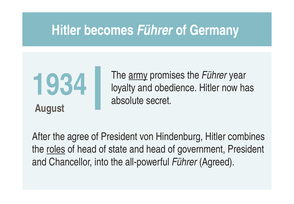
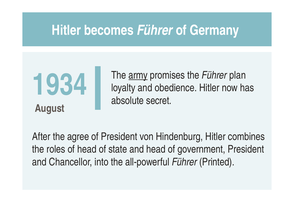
year: year -> plan (238, 75)
roles underline: present -> none (56, 149)
Agreed: Agreed -> Printed (217, 162)
